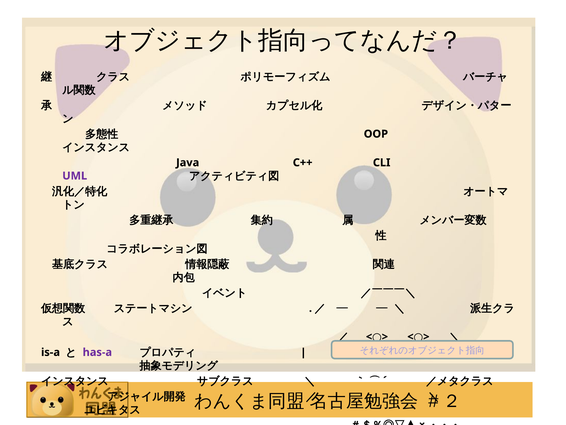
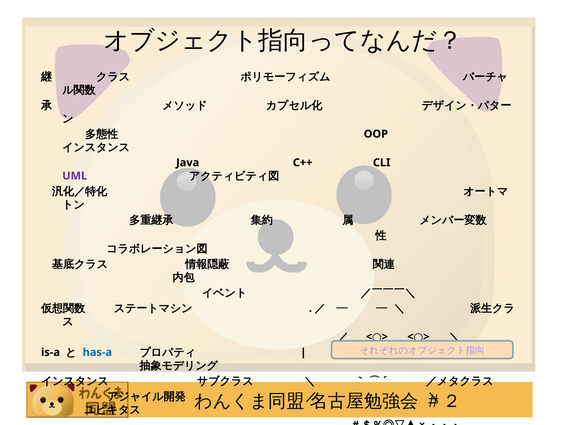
has-a colour: purple -> blue (97, 352)
